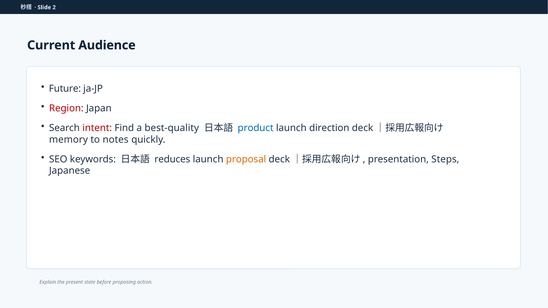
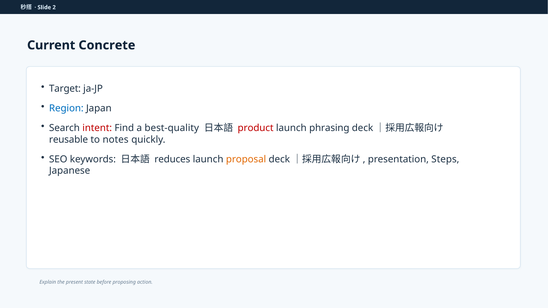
Audience: Audience -> Concrete (107, 45)
Future: Future -> Target (65, 89)
Region colour: red -> blue (66, 108)
product colour: blue -> red (256, 128)
direction: direction -> phrasing (329, 128)
memory: memory -> reusable (69, 140)
